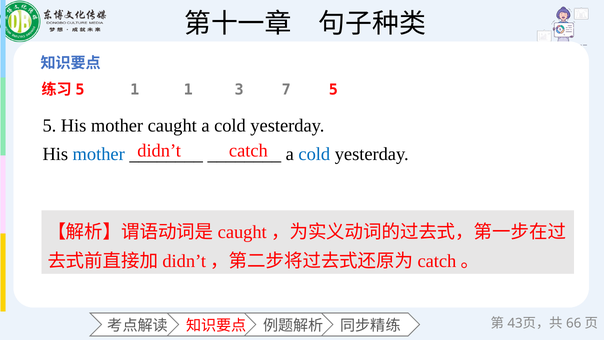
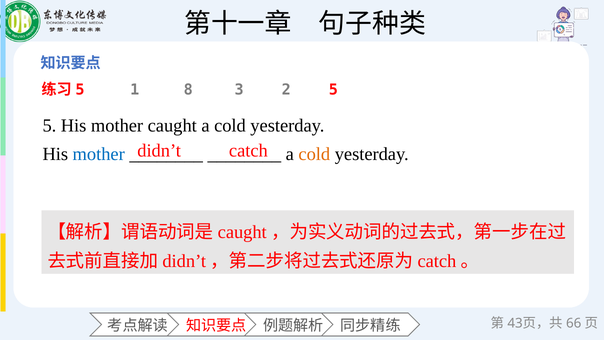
1 1: 1 -> 8 (188, 90)
7: 7 -> 2 (286, 90)
cold colour: blue -> orange (314, 154)
